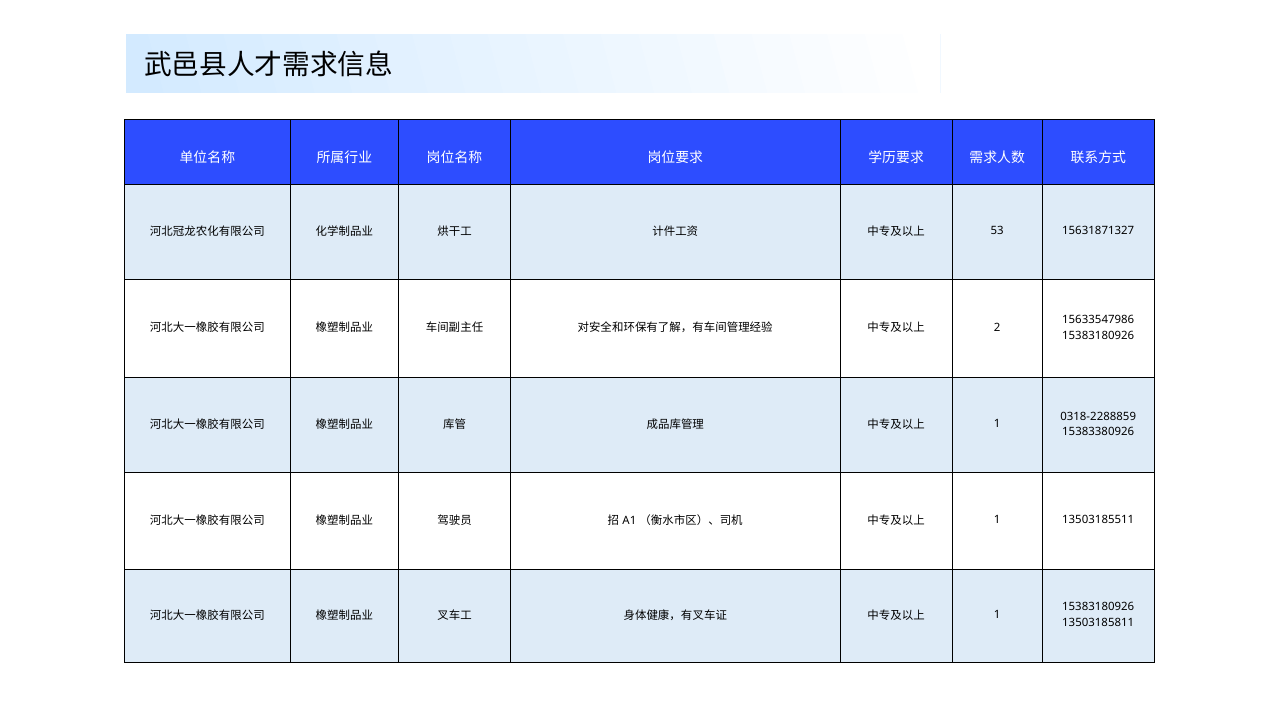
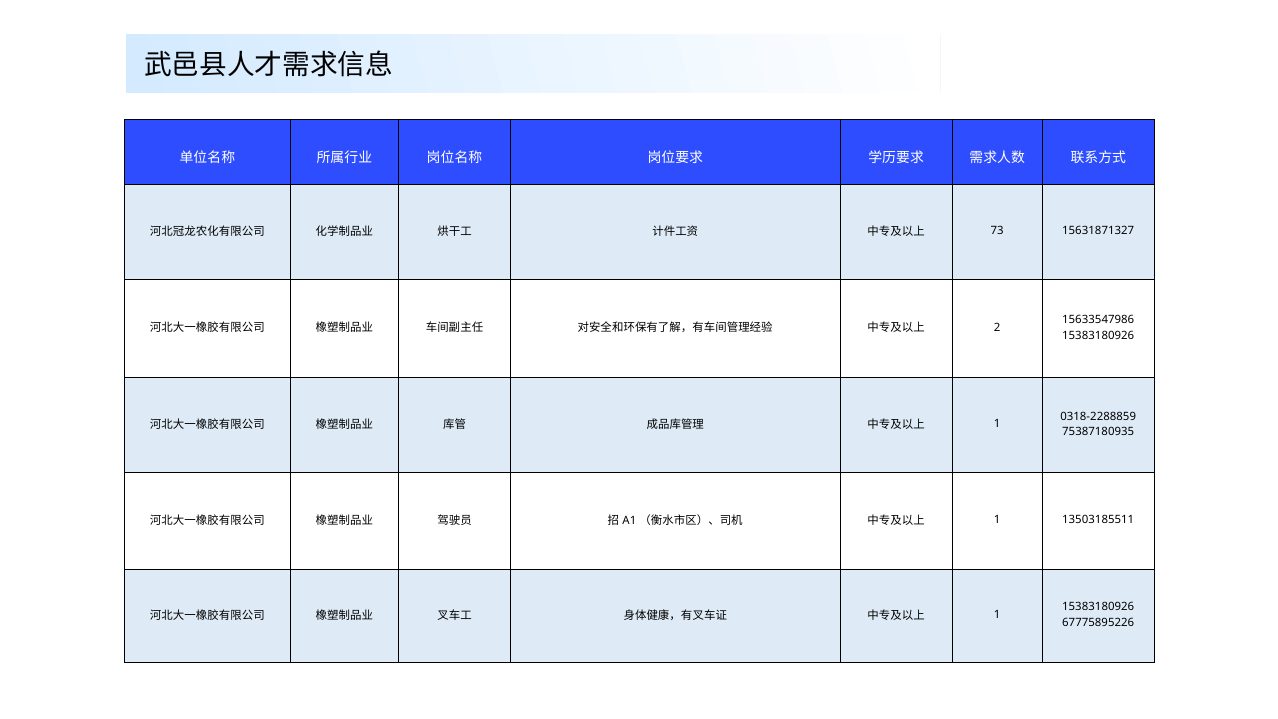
53: 53 -> 73 (997, 231)
15383380926: 15383380926 -> 75387180935 (1098, 432)
13503185811: 13503185811 -> 67775895226 (1098, 622)
